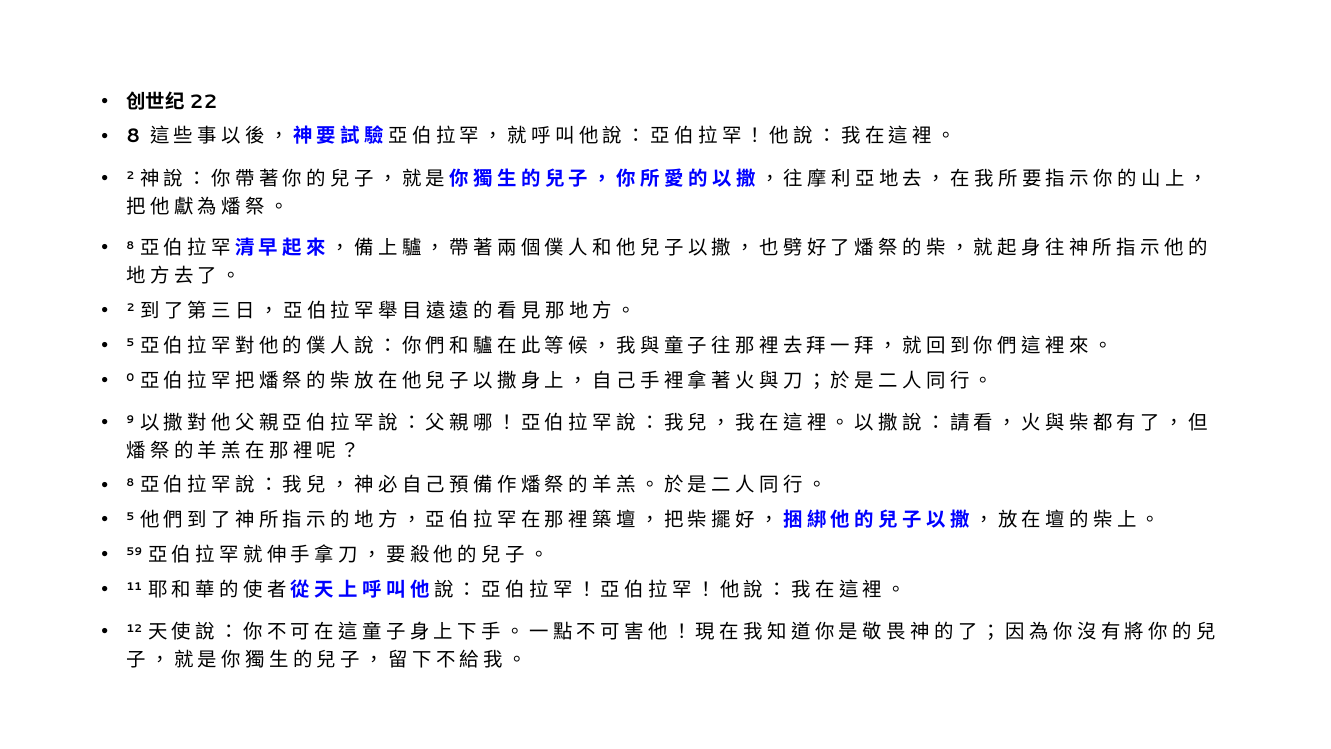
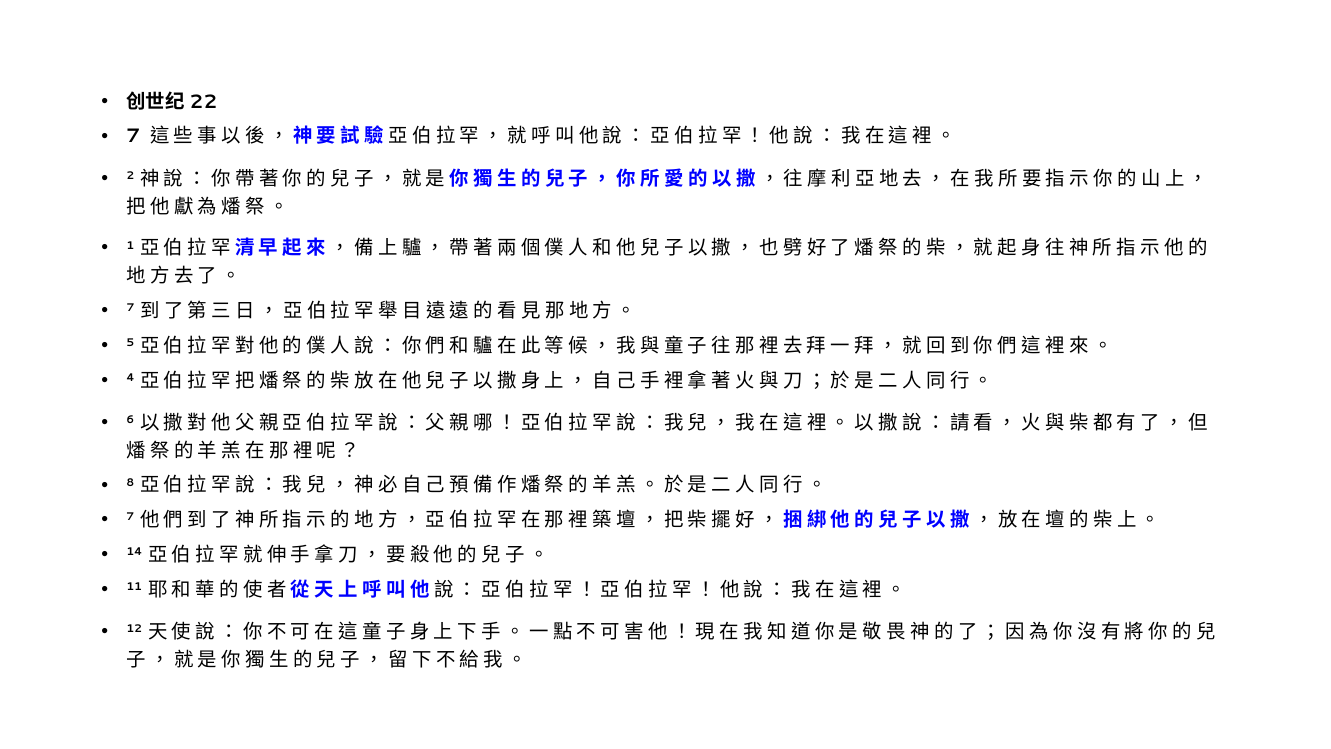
8: 8 -> 7 (133, 136)
8: 8 -> 1 (130, 245)
2: 2 -> 7 (131, 308)
0: 0 -> 4 (130, 378)
9: 9 -> 6 (130, 420)
5: 5 -> 7 (130, 517)
59: 59 -> 14 (134, 552)
